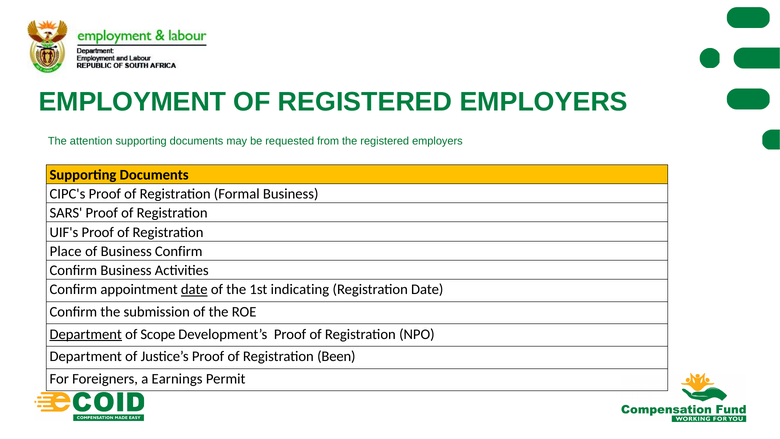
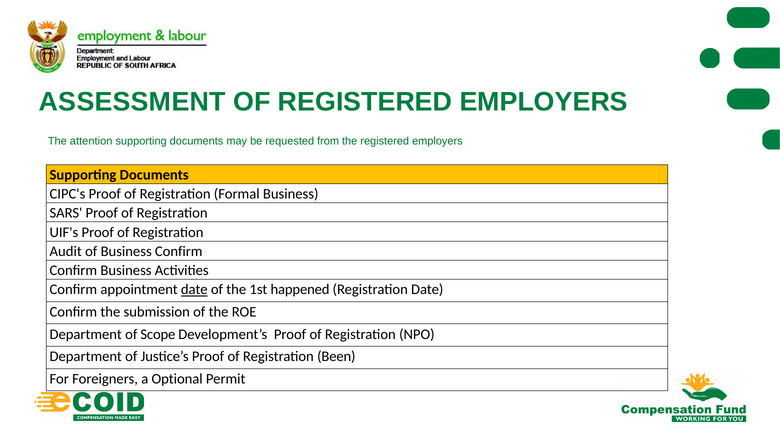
EMPLOYMENT: EMPLOYMENT -> ASSESSMENT (132, 102)
Place: Place -> Audit (66, 251)
indicating: indicating -> happened (300, 289)
Department underline: present -> none (86, 334)
Earnings: Earnings -> Optional (177, 379)
